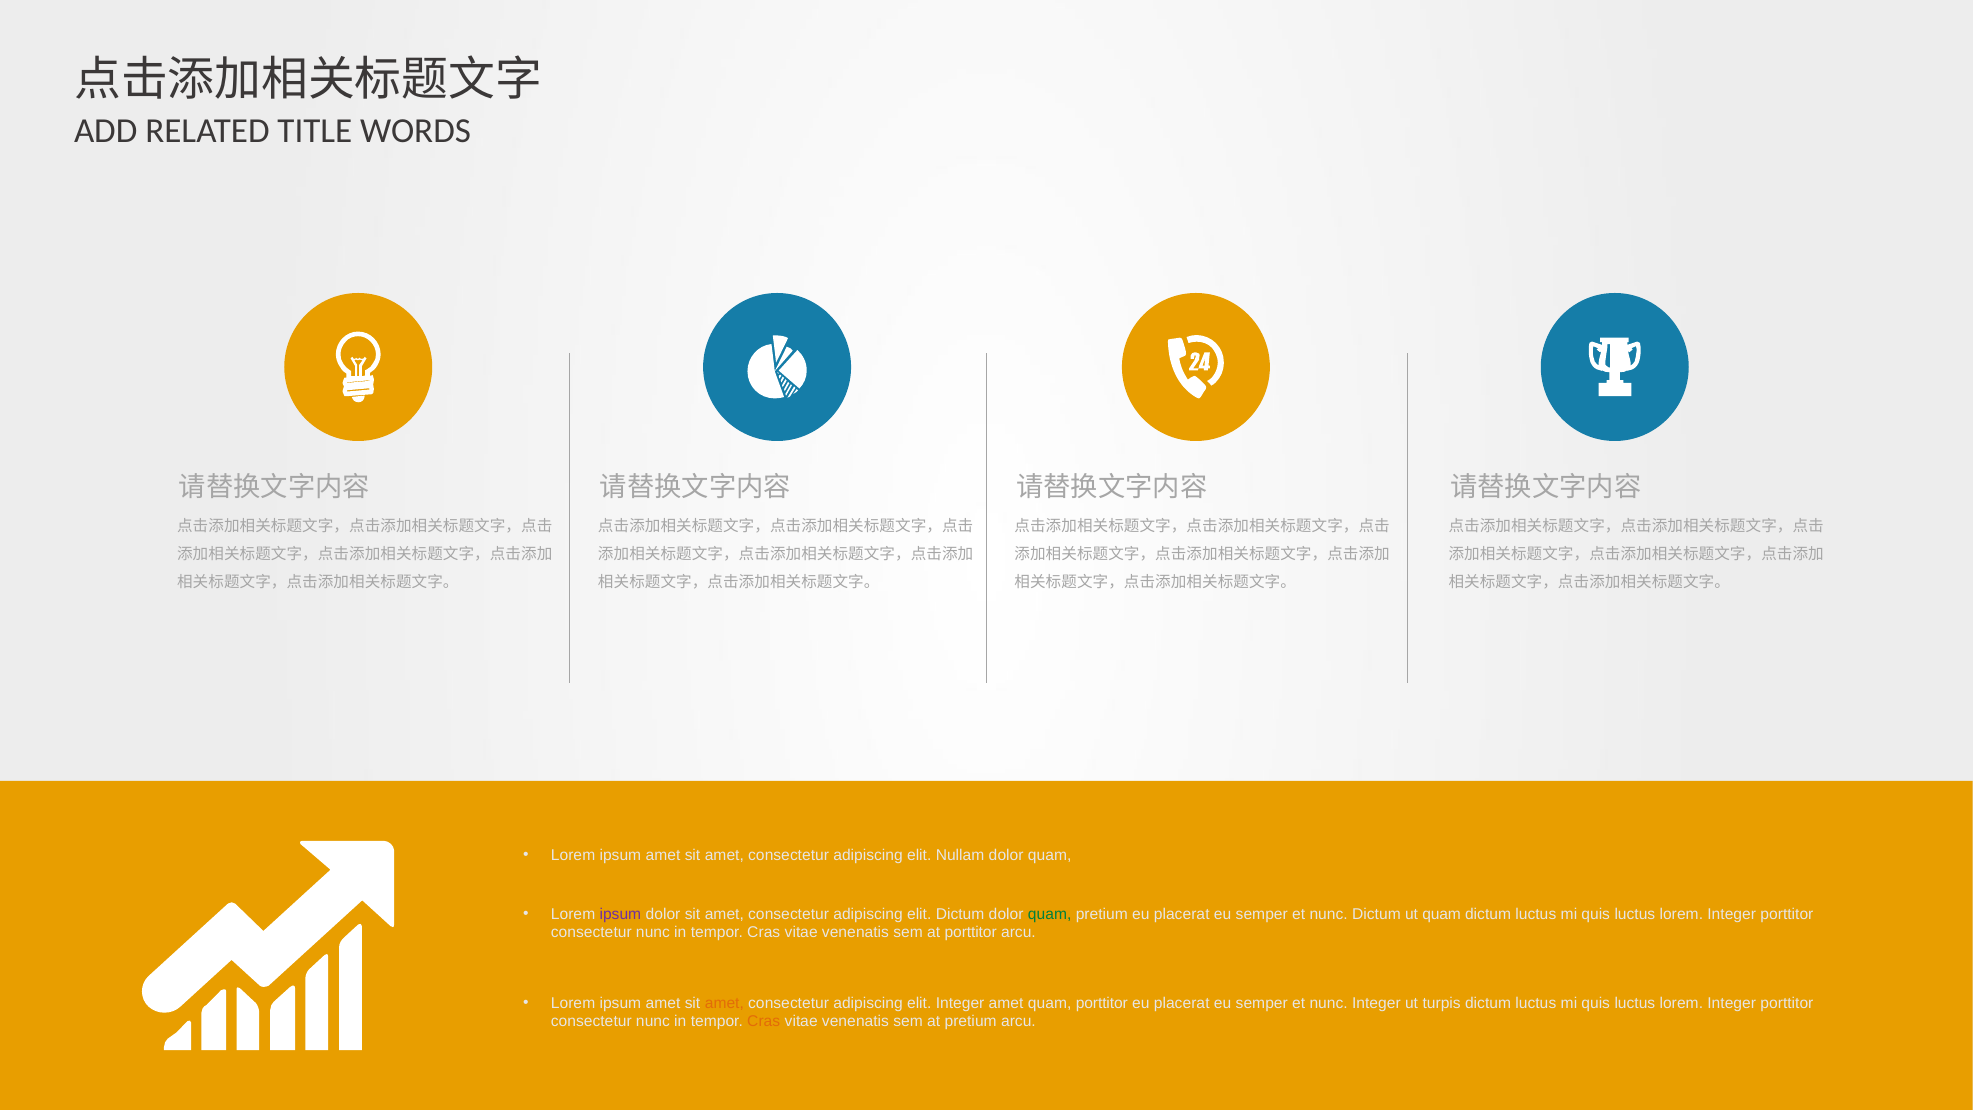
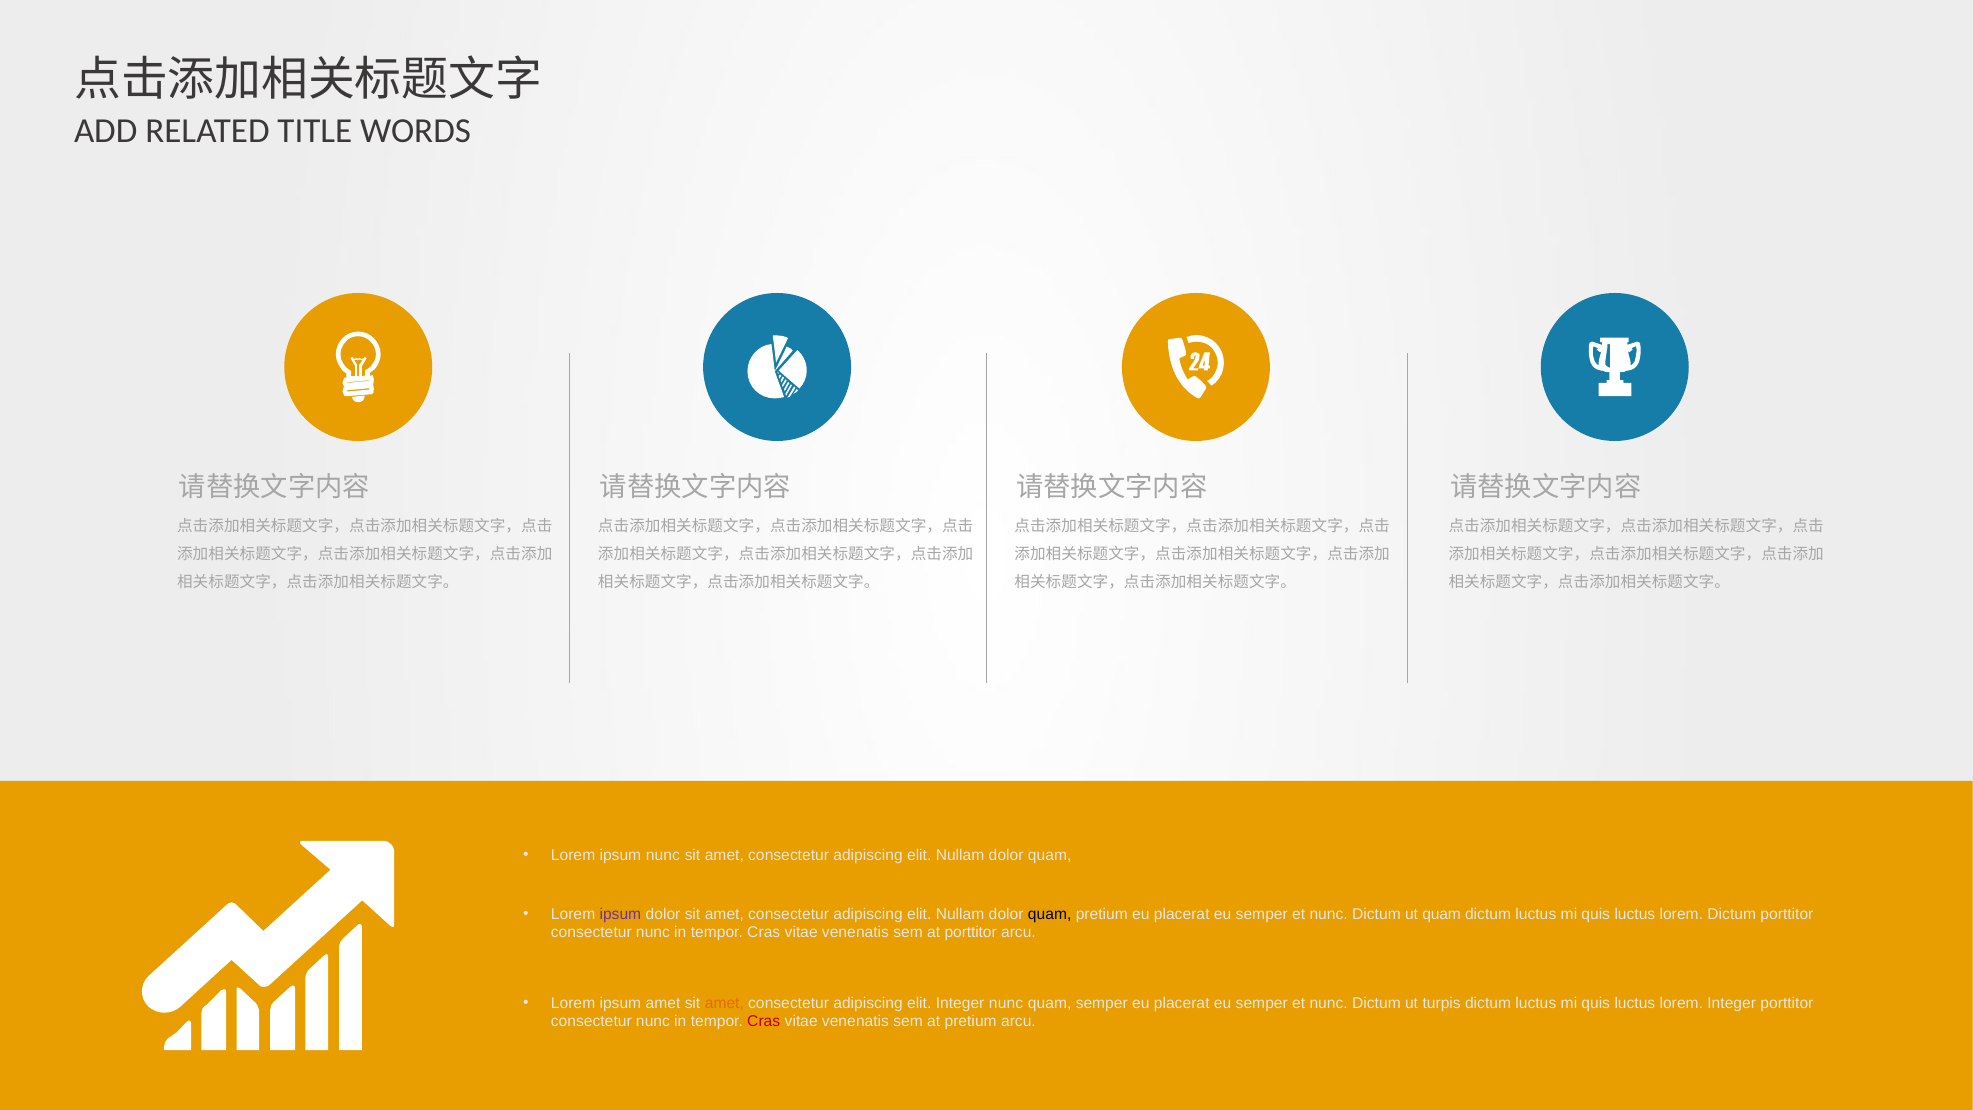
amet: amet -> nunc (663, 855)
Dictum: Dictum -> Nullam (960, 914)
quam colour: green -> black (1050, 914)
Integer: Integer -> Dictum (1732, 914)
Integer amet: amet -> nunc (1006, 1003)
quam porttitor: porttitor -> semper (1102, 1003)
Integer: Integer -> Dictum (1376, 1003)
Cras colour: orange -> red (764, 1022)
